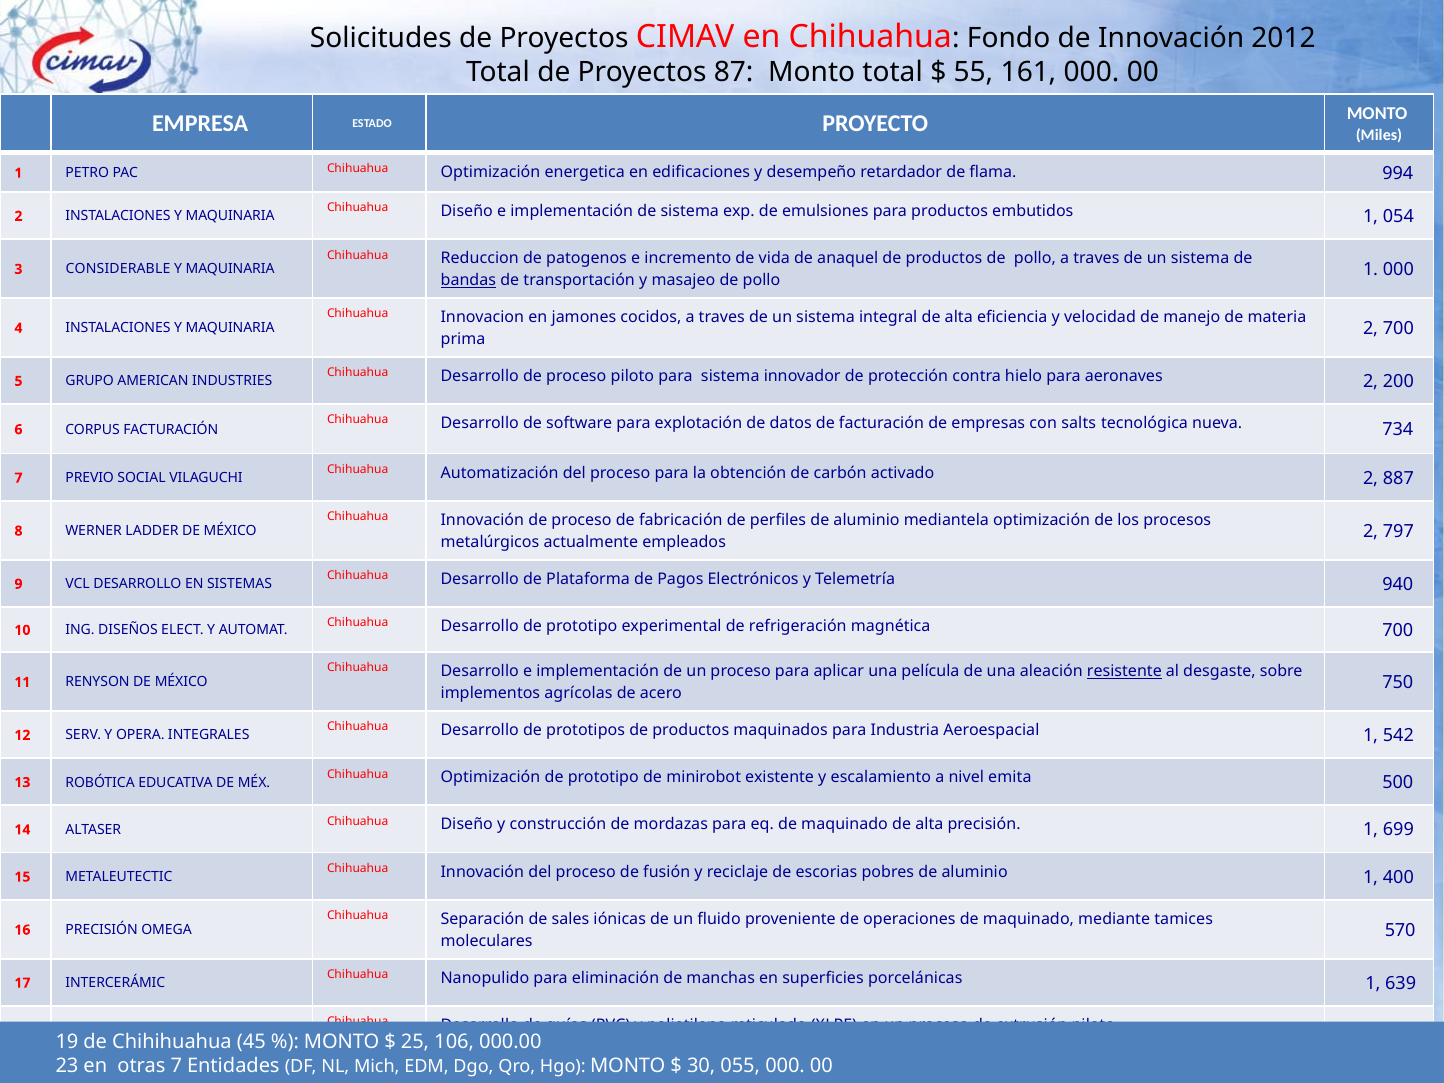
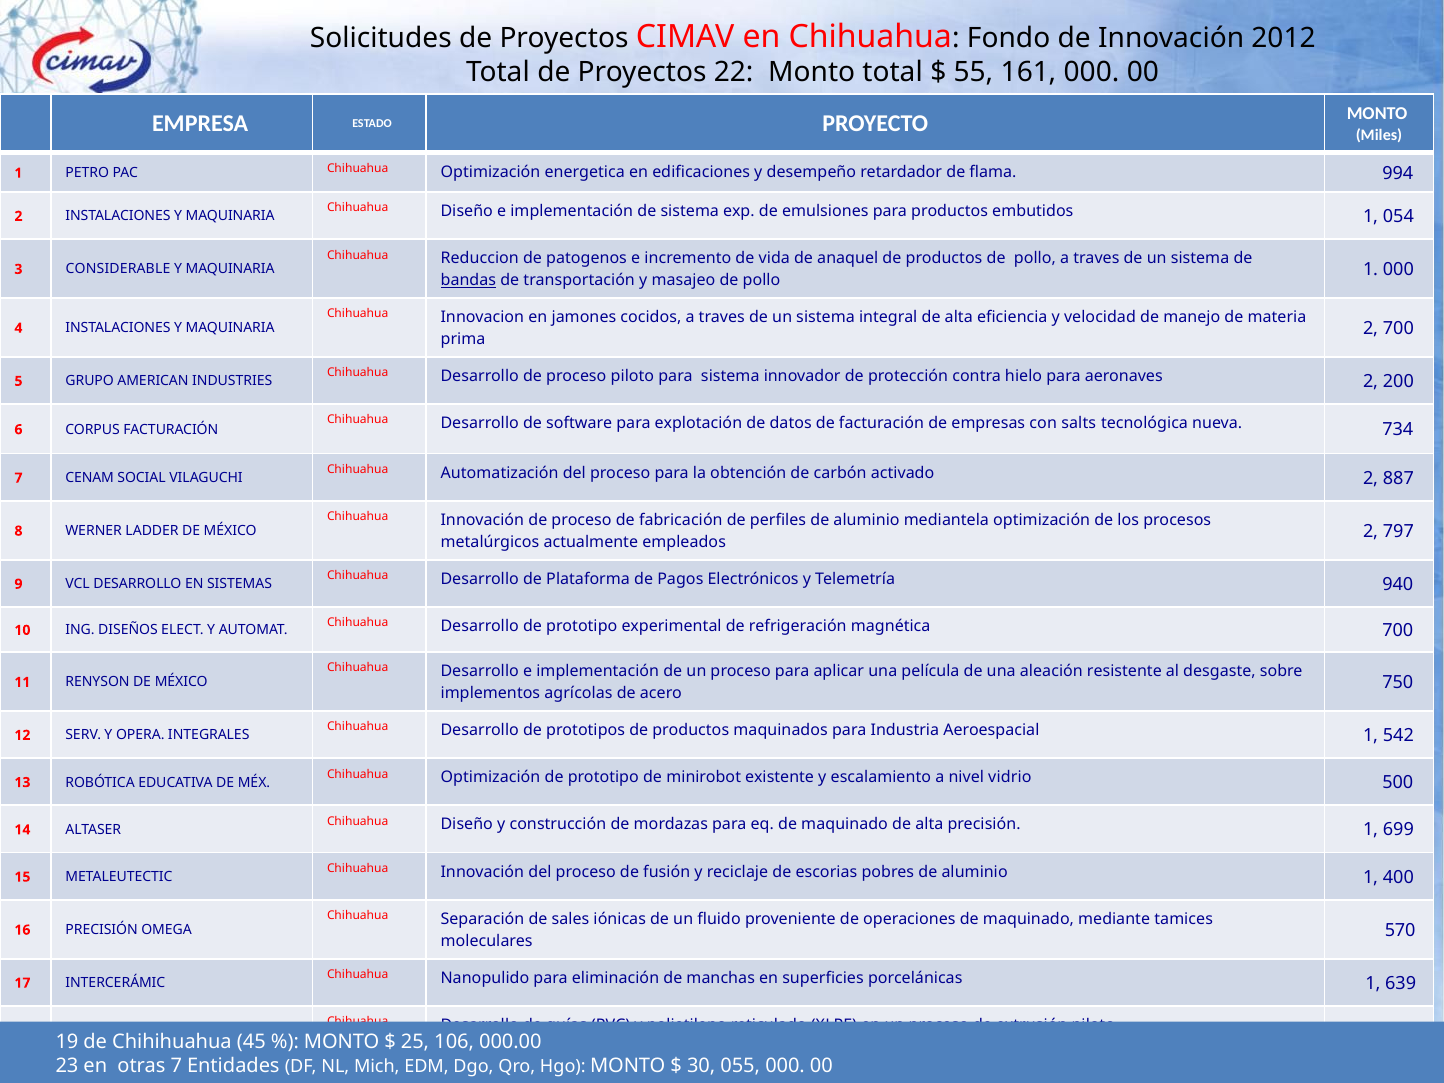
87: 87 -> 22 (734, 73)
PREVIO: PREVIO -> CENAM (90, 478)
resistente underline: present -> none (1124, 671)
emita: emita -> vidrio (1010, 777)
